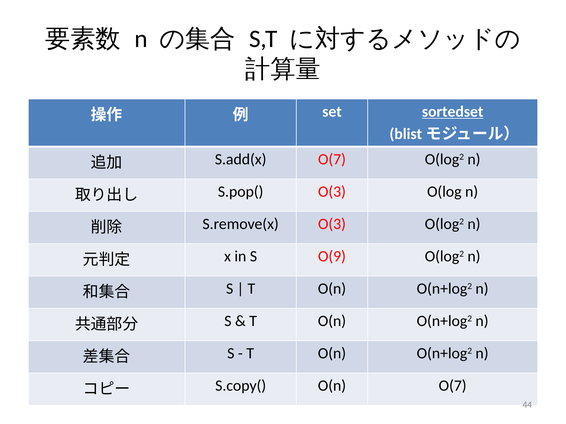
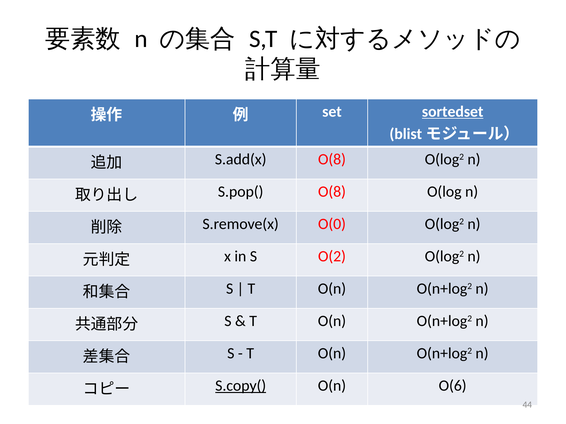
S.add(x O(7: O(7 -> O(8 (332, 159)
S.pop( O(3: O(3 -> O(8 (332, 192)
S.remove(x O(3: O(3 -> O(0 (332, 224)
O(9: O(9 -> O(2 (332, 257)
S.copy( underline: none -> present (241, 386)
O(n O(7: O(7 -> O(6 (453, 386)
